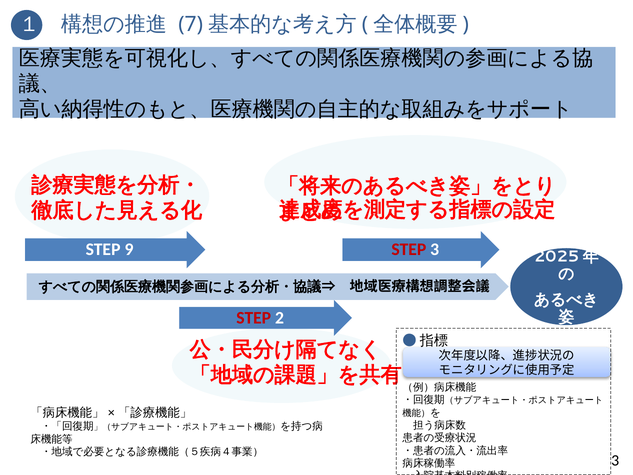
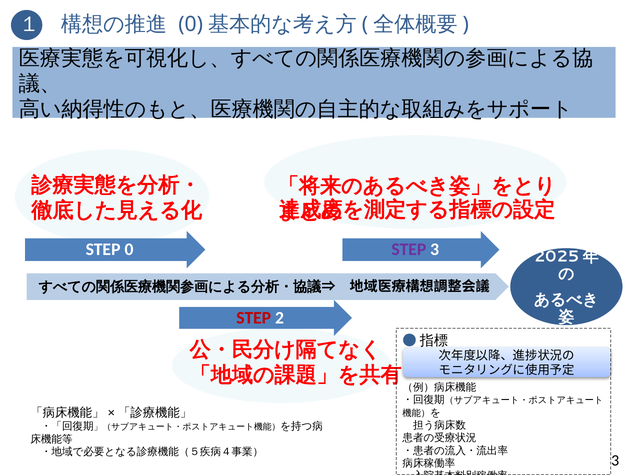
7: 7 -> 0 (191, 24)
STEP 9: 9 -> 0 (129, 249)
STEP colour: red -> purple (409, 249)
